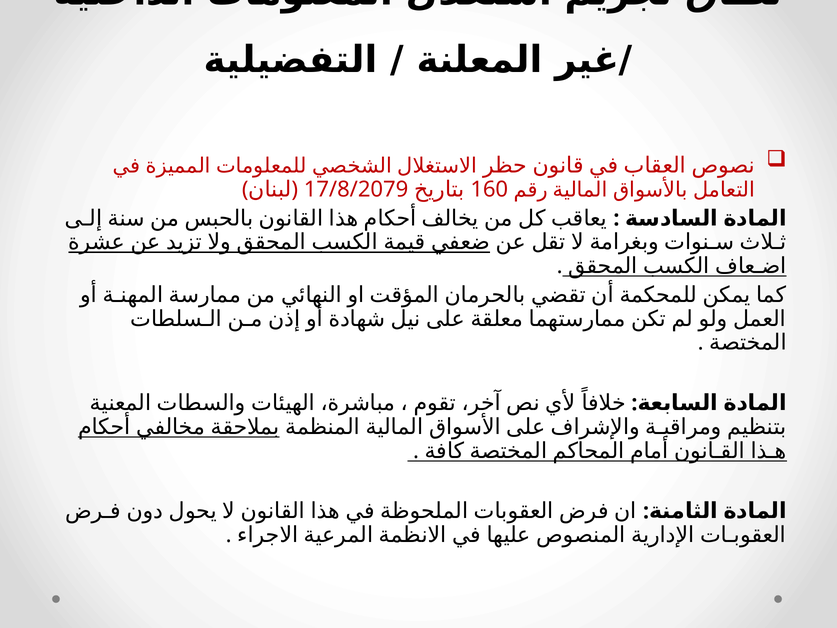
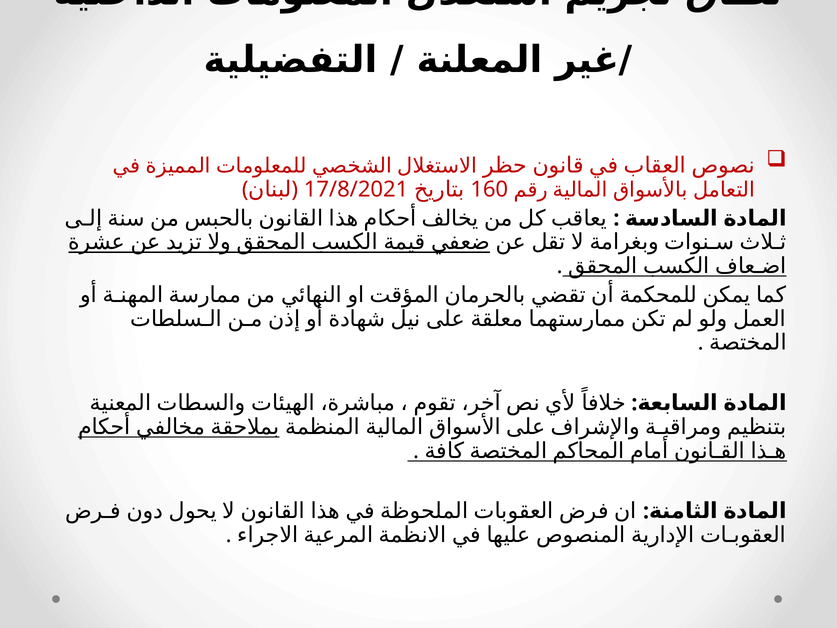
17/8/2079: 17/8/2079 -> 17/8/2021 (356, 189)
